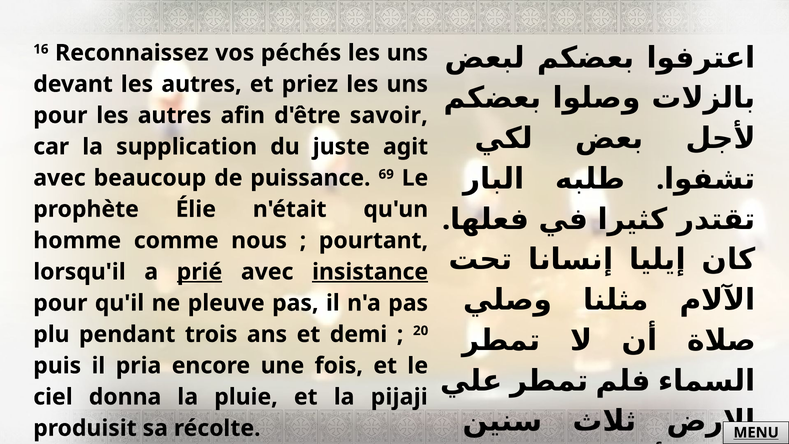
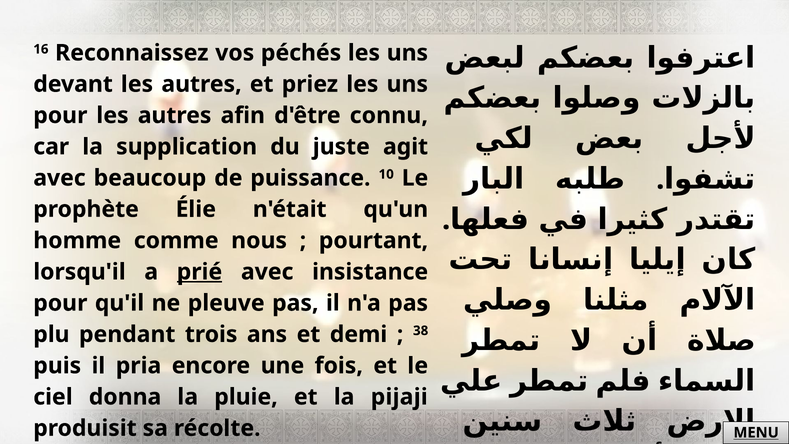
savoir: savoir -> connu (389, 115)
69: 69 -> 10 (386, 174)
insistance underline: present -> none (370, 272)
20: 20 -> 38 (421, 331)
